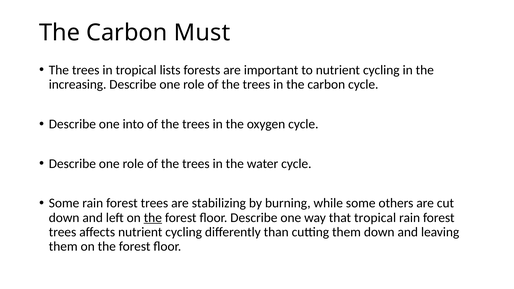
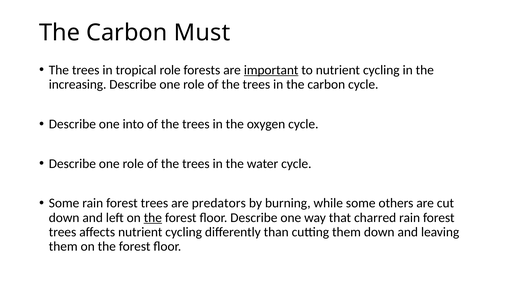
tropical lists: lists -> role (170, 70)
important underline: none -> present (271, 70)
stabilizing: stabilizing -> predators (219, 203)
that tropical: tropical -> charred (375, 218)
